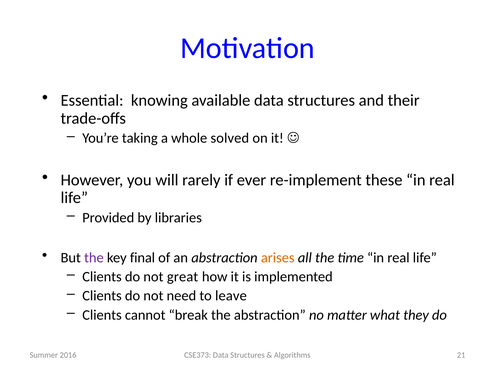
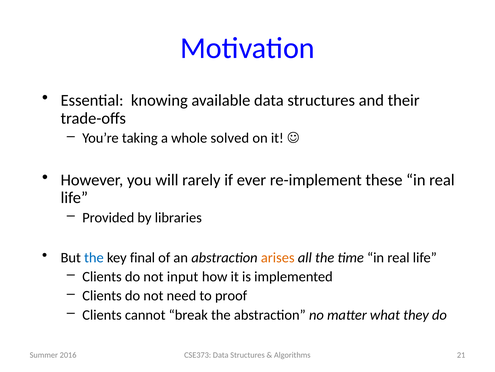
the colour: purple -> blue (94, 257)
great: great -> input (183, 276)
leave: leave -> proof (231, 295)
